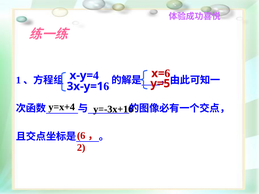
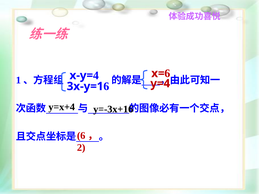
y=5: y=5 -> y=4 (160, 84)
